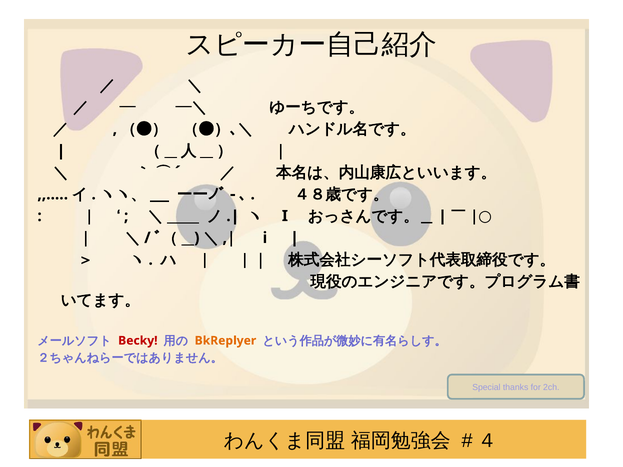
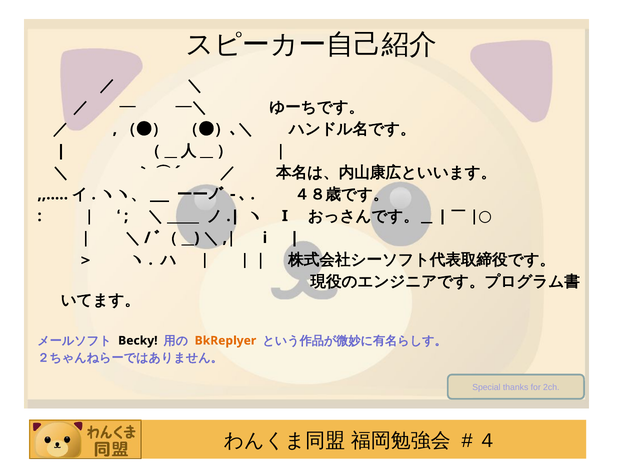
Becky colour: red -> black (138, 341)
